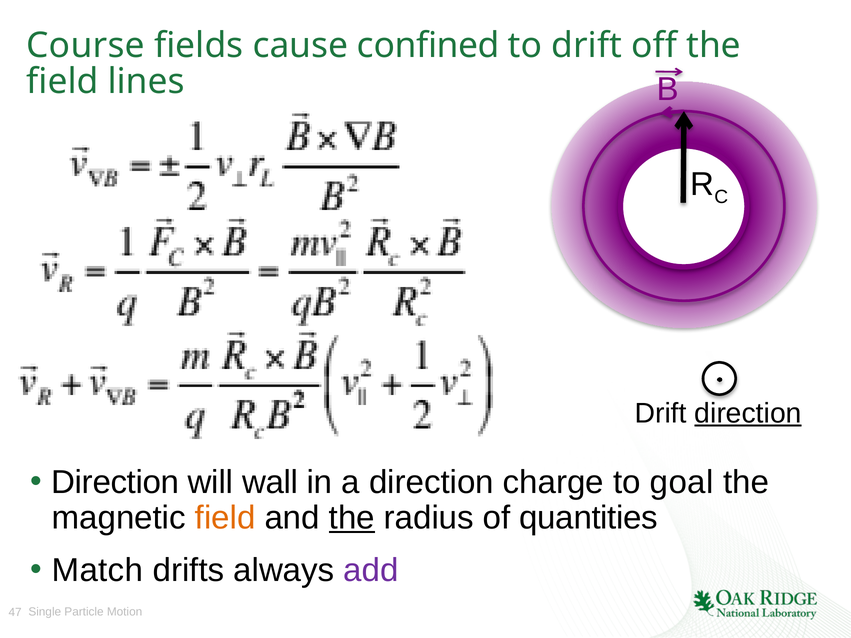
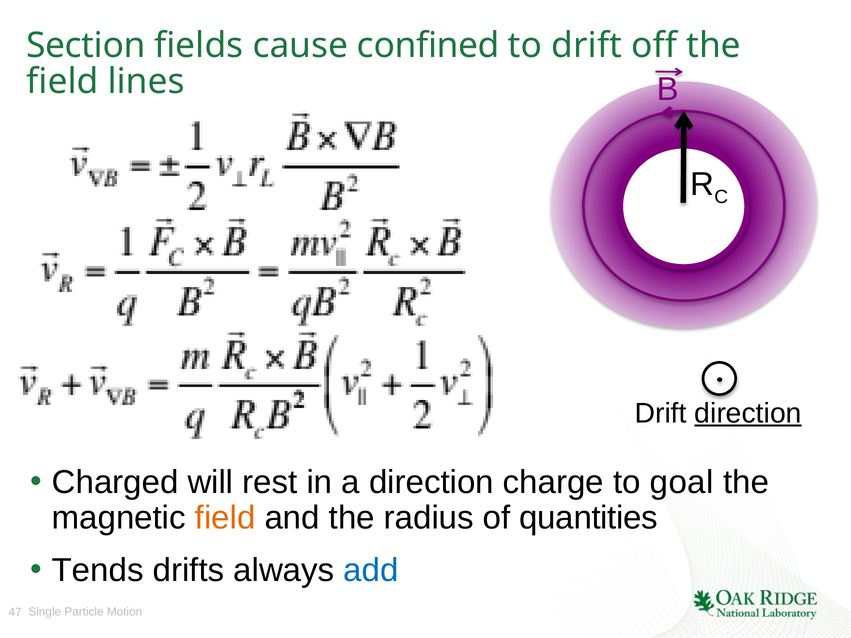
Course: Course -> Section (86, 45)
Direction: Direction -> Charged (115, 482)
wall: wall -> rest (270, 482)
the underline: present -> none (352, 518)
Match: Match -> Tends (98, 570)
add colour: purple -> blue (371, 570)
